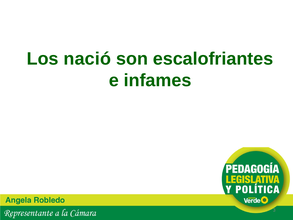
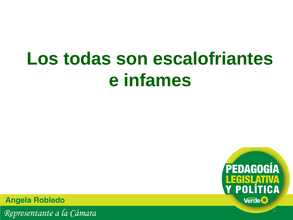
nació: nació -> todas (87, 59)
